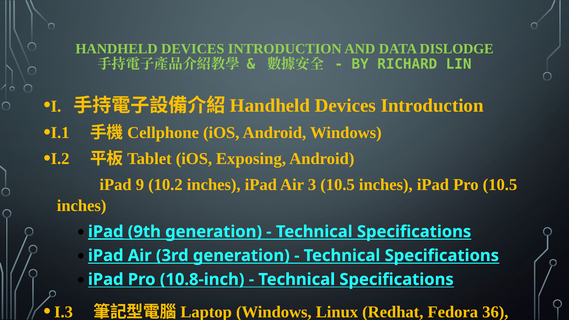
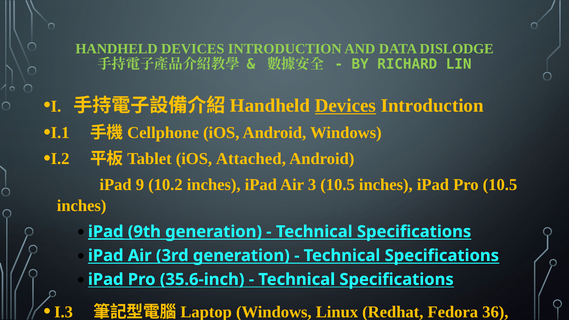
Devices underline: none -> present (345, 106)
Exposing: Exposing -> Attached (251, 159)
10.8-inch: 10.8-inch -> 35.6-inch (202, 279)
